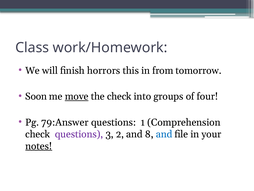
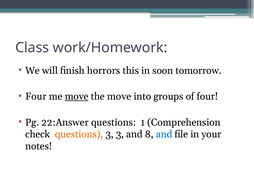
from: from -> soon (163, 70)
Soon: Soon -> Four (36, 96)
the check: check -> move (119, 96)
79:Answer: 79:Answer -> 22:Answer (65, 122)
questions colour: purple -> orange (79, 134)
3 2: 2 -> 3 (120, 134)
notes underline: present -> none (39, 146)
